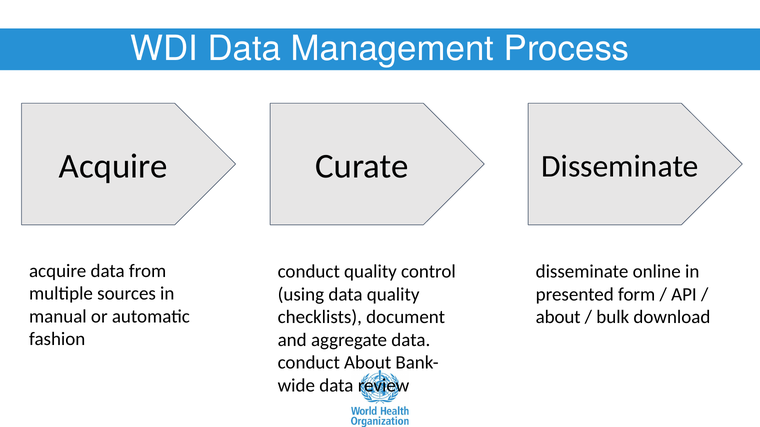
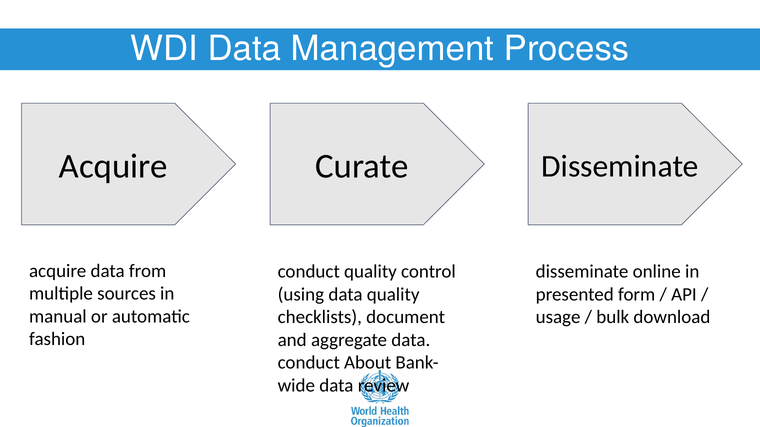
about: about -> usage (558, 317)
